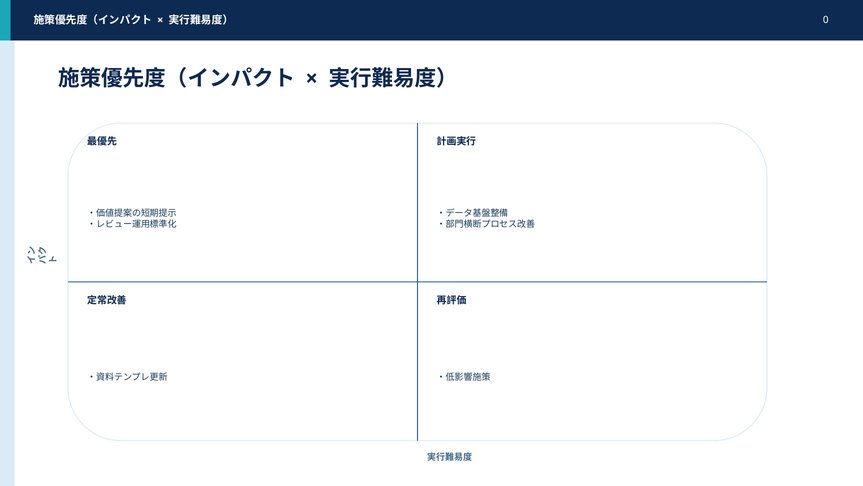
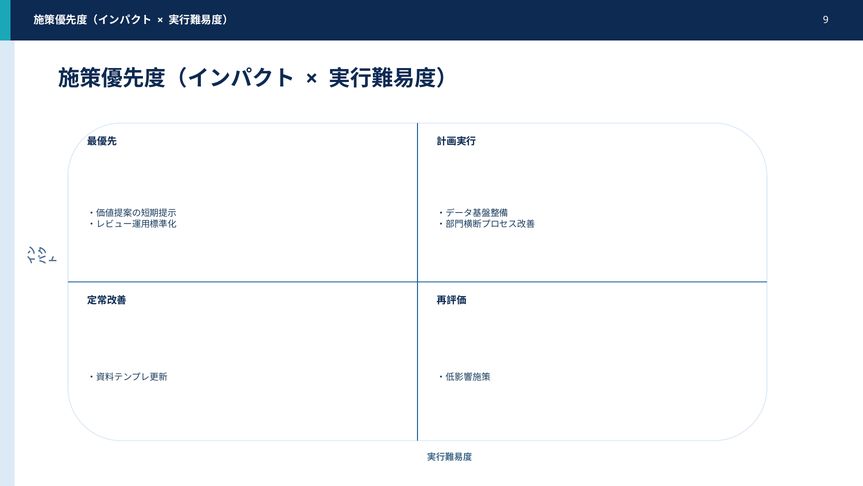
0: 0 -> 9 (826, 20)
